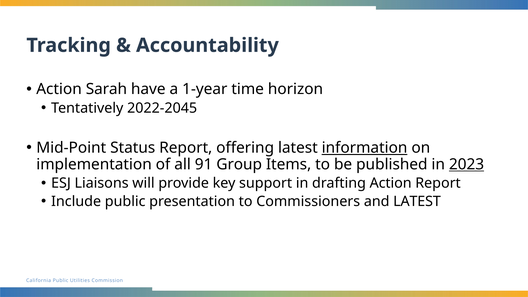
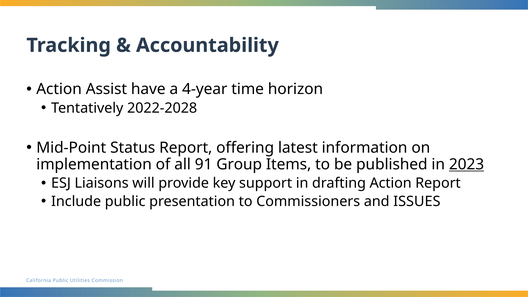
Sarah: Sarah -> Assist (106, 89)
1-year: 1-year -> 4-year (205, 89)
2022-2045: 2022-2045 -> 2022-2028 (162, 108)
information underline: present -> none (365, 148)
and LATEST: LATEST -> ISSUES (417, 201)
